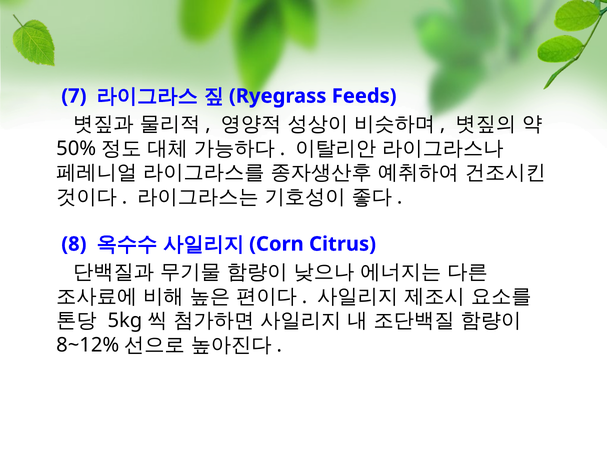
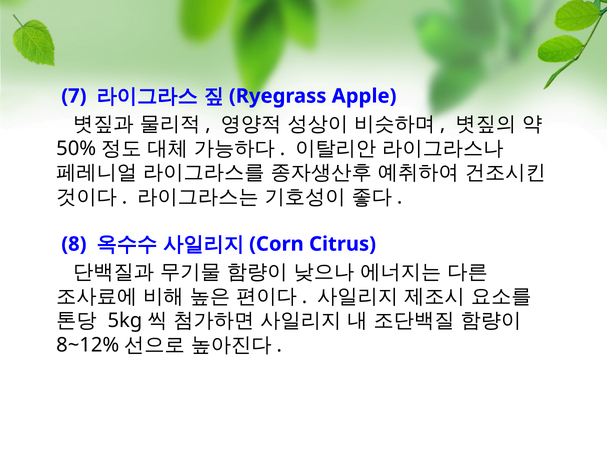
Feeds: Feeds -> Apple (364, 96)
